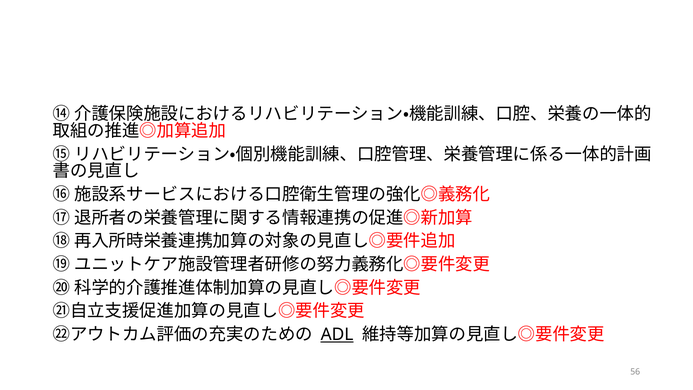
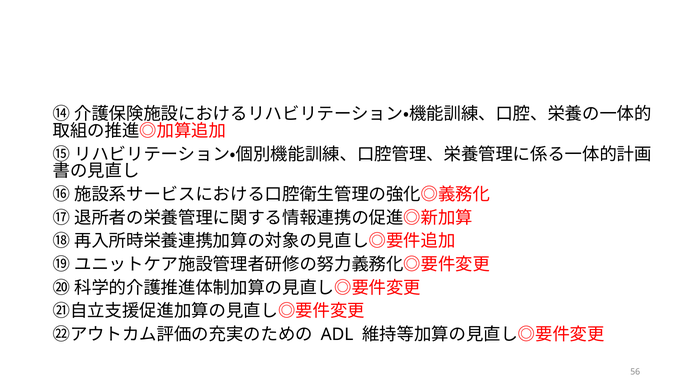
ADL underline: present -> none (337, 334)
